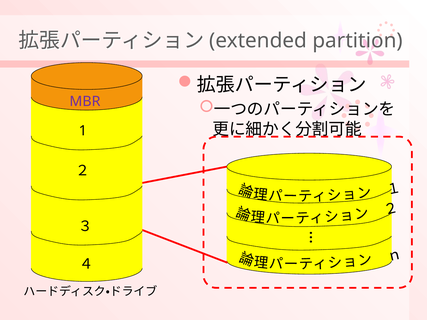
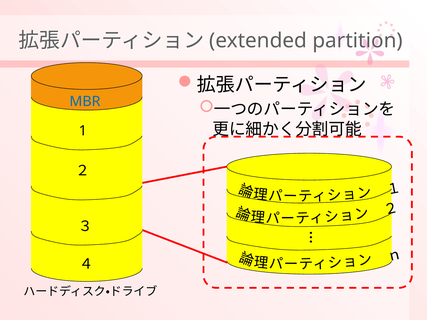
MBR colour: purple -> blue (85, 102)
